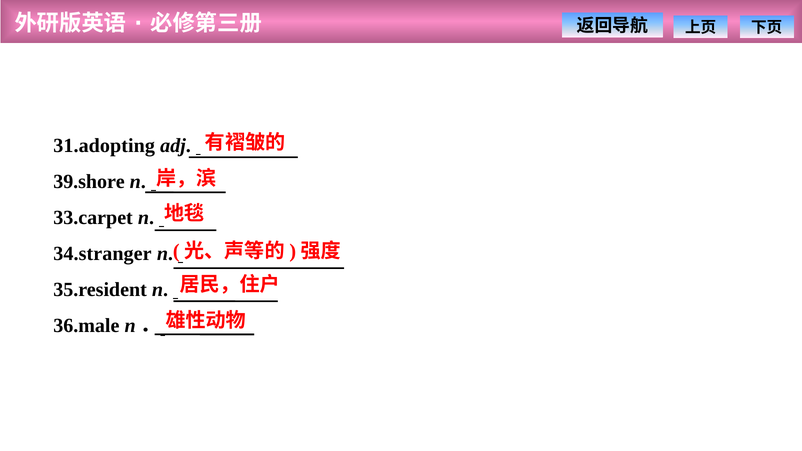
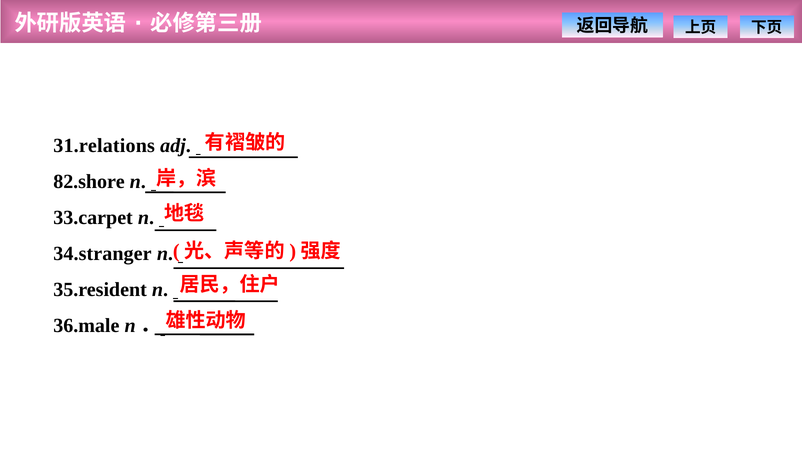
31.adopting: 31.adopting -> 31.relations (104, 146)
39.shore: 39.shore -> 82.shore (89, 182)
